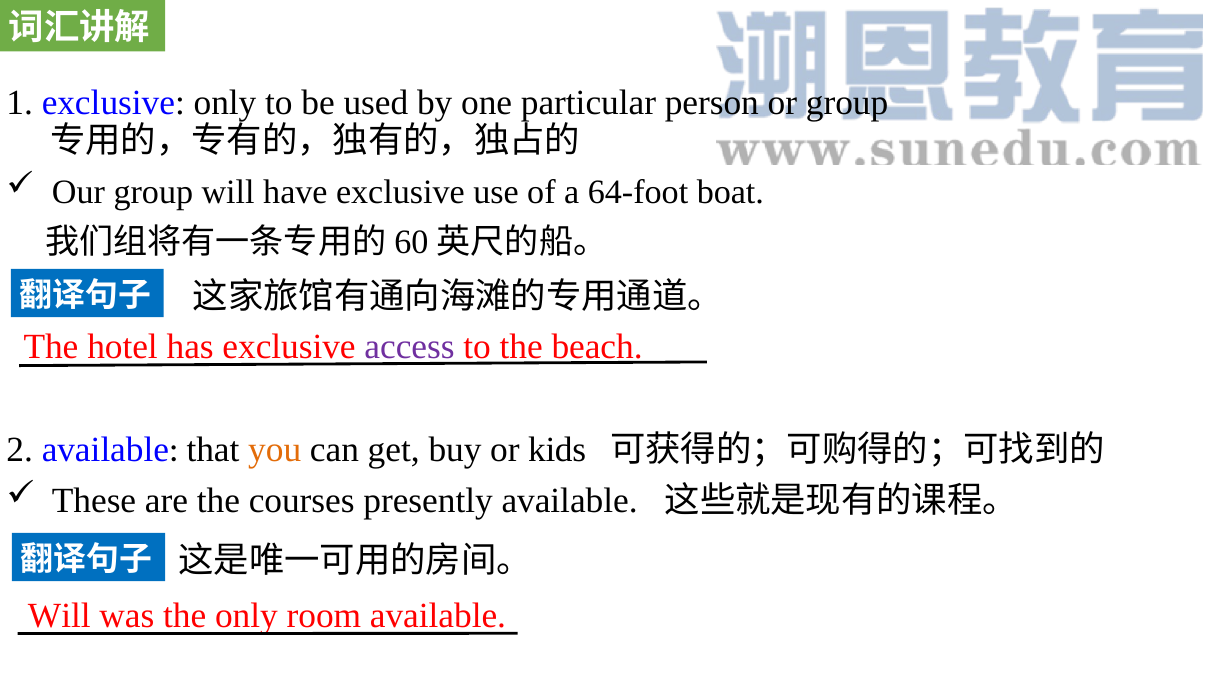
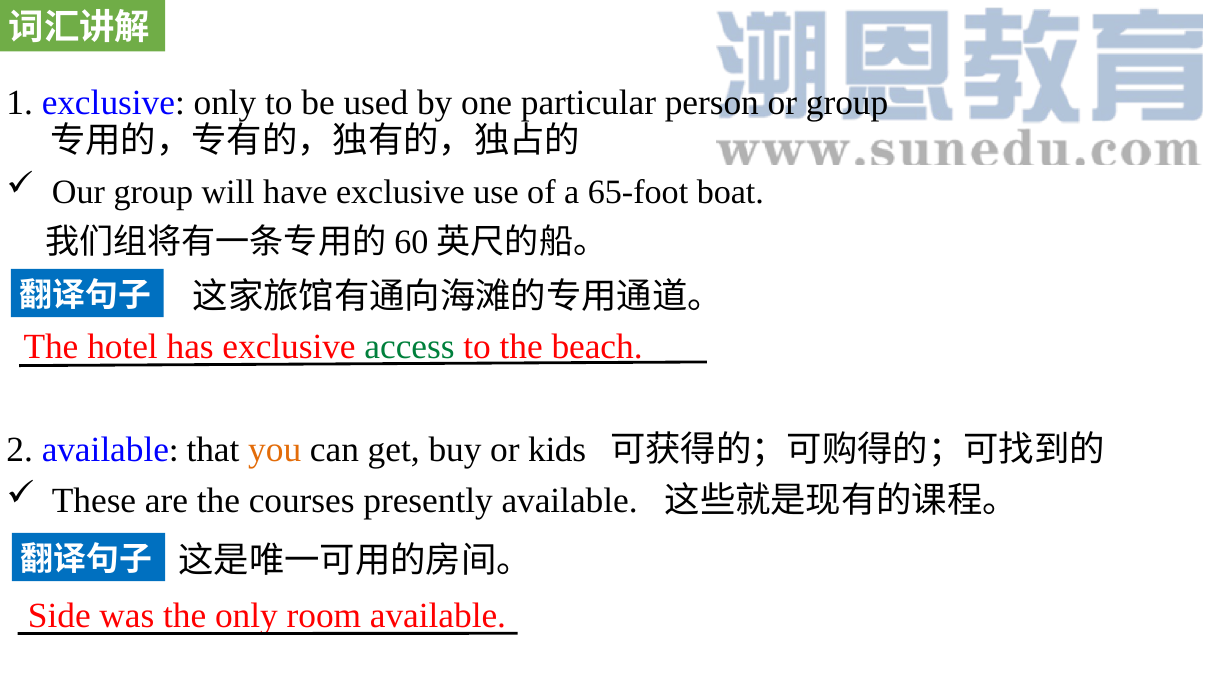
64-foot: 64-foot -> 65-foot (638, 192)
access colour: purple -> green (410, 347)
Will: Will -> Side (59, 616)
